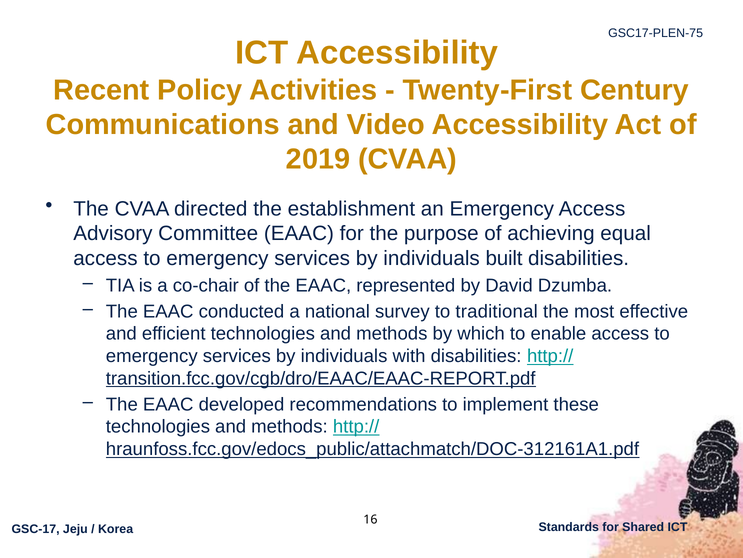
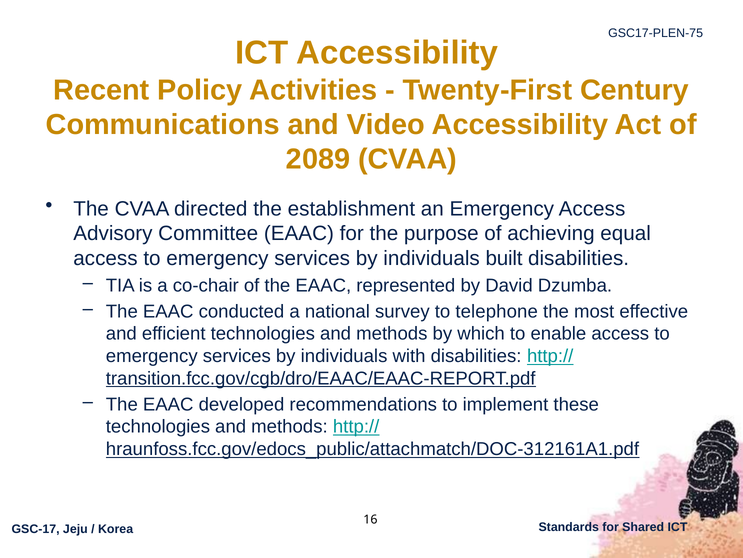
2019: 2019 -> 2089 (318, 159)
traditional: traditional -> telephone (497, 311)
